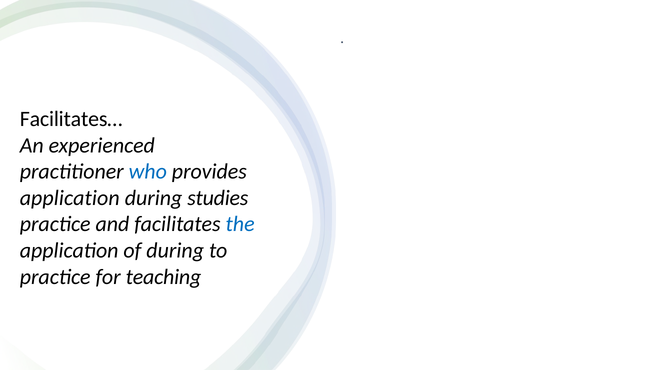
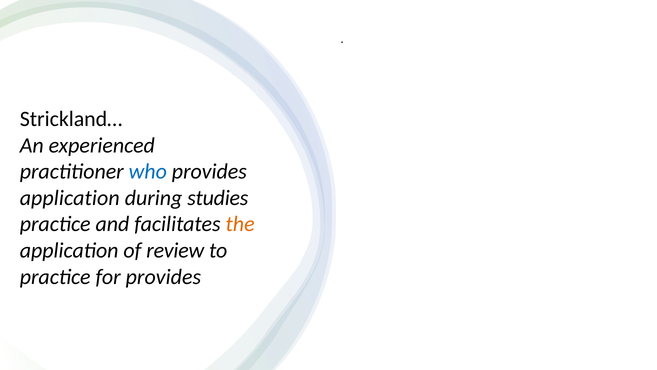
Facilitates…: Facilitates… -> Strickland… (71, 119)
the colour: blue -> orange (240, 224)
of during: during -> review (175, 250)
for teaching: teaching -> provides (163, 277)
